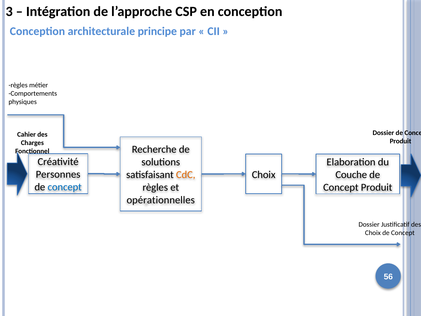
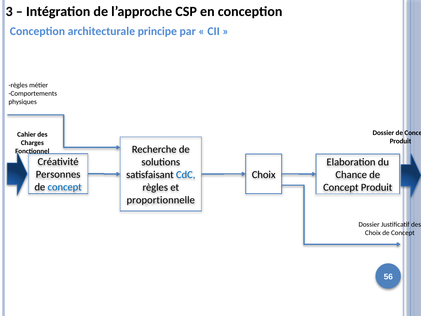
CdC colour: orange -> blue (186, 175)
Couche: Couche -> Chance (351, 175)
opérationnelles: opérationnelles -> proportionnelle (161, 200)
